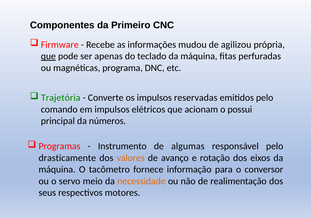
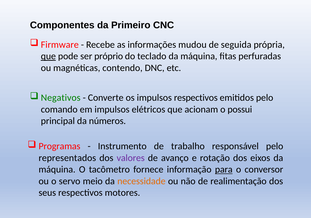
agilizou: agilizou -> seguida (236, 45)
apenas: apenas -> próprio (109, 56)
programa: programa -> contendo (122, 68)
Trajetória: Trajetória -> Negativos (61, 98)
impulsos reservadas: reservadas -> respectivos (196, 98)
algumas: algumas -> trabalho (188, 146)
drasticamente: drasticamente -> representados (67, 158)
valores colour: orange -> purple (131, 158)
para underline: none -> present (224, 170)
